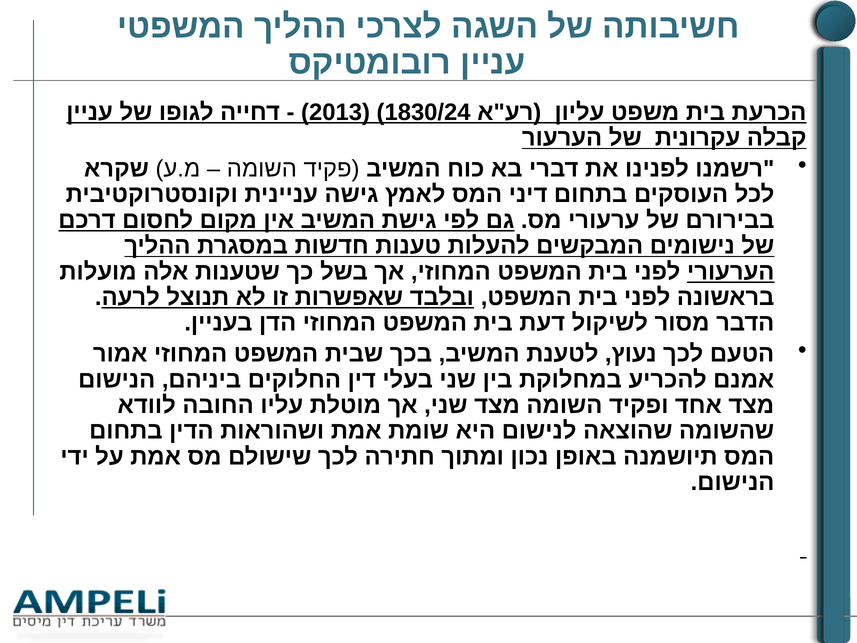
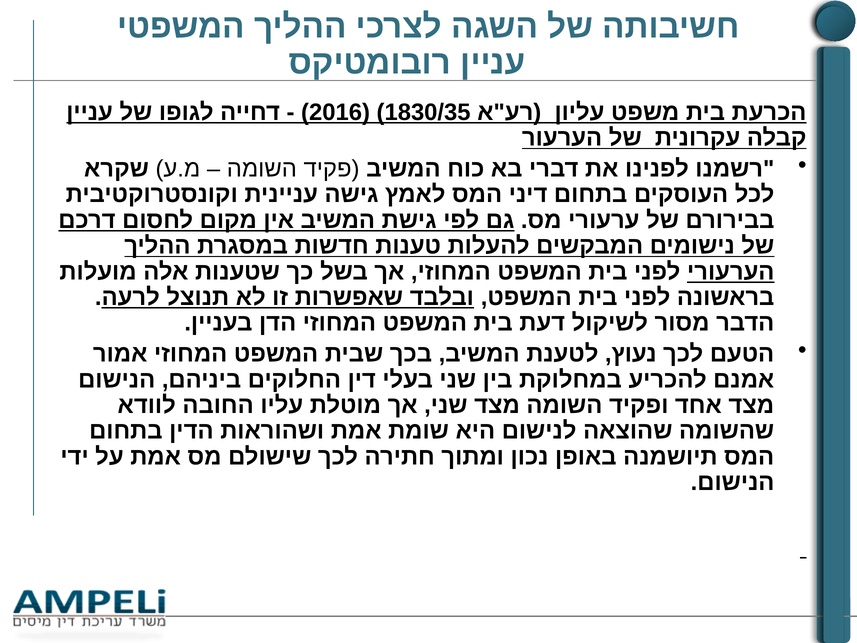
2013: 2013 -> 2016 (336, 112)
1830/24: 1830/24 -> 1830/35 (428, 112)
